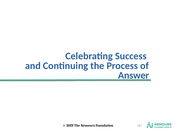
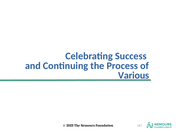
Answer: Answer -> Various (134, 75)
